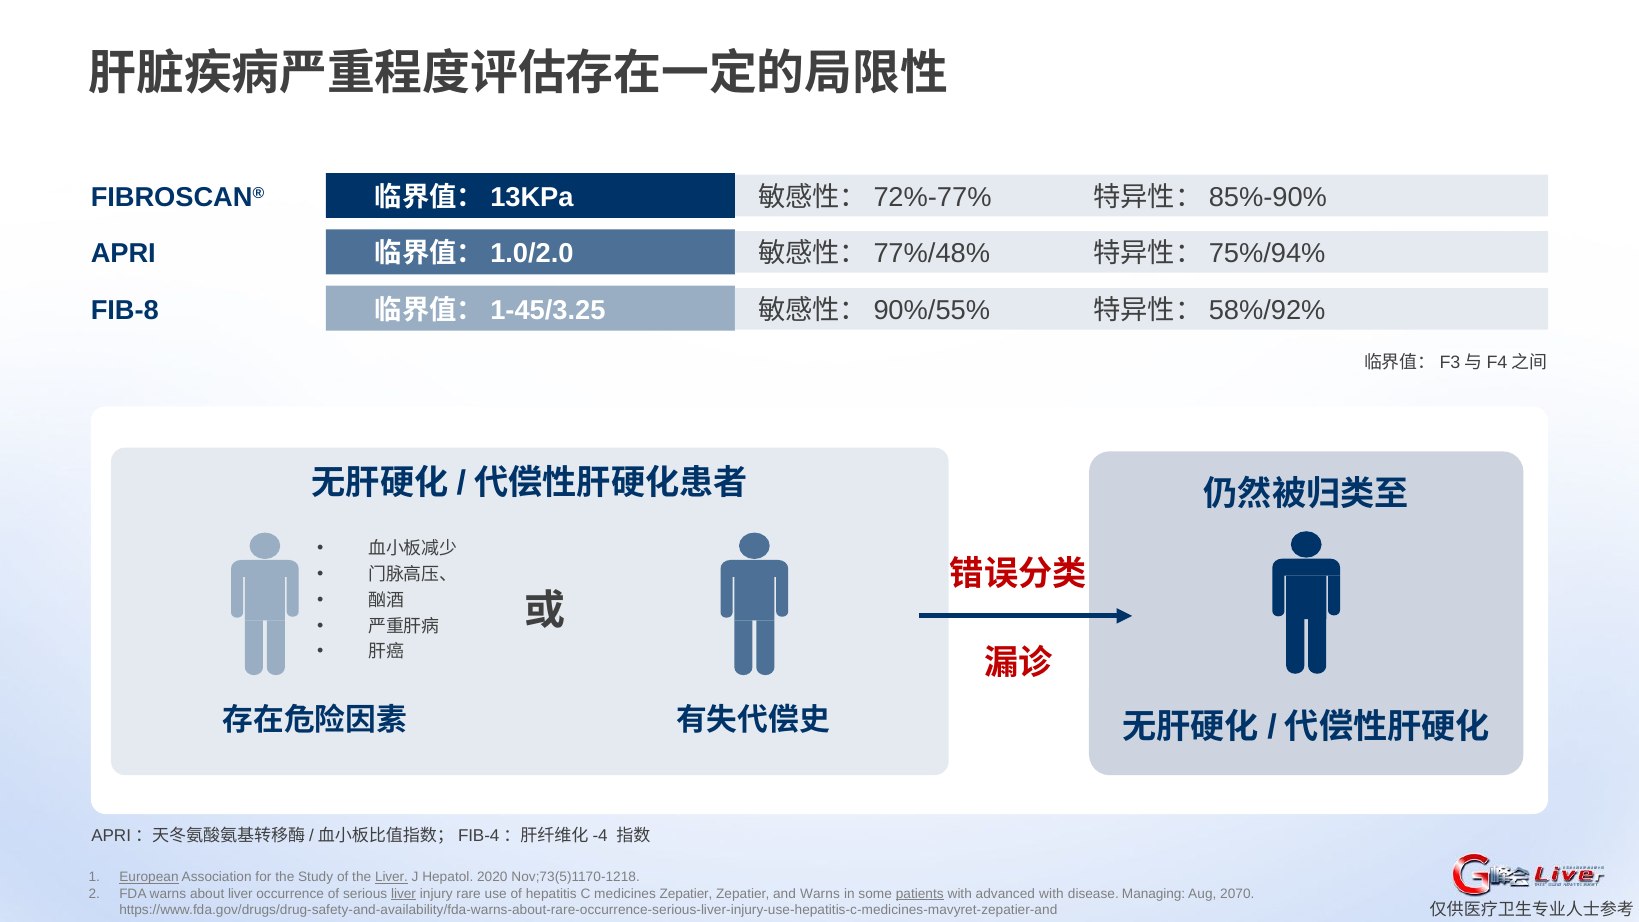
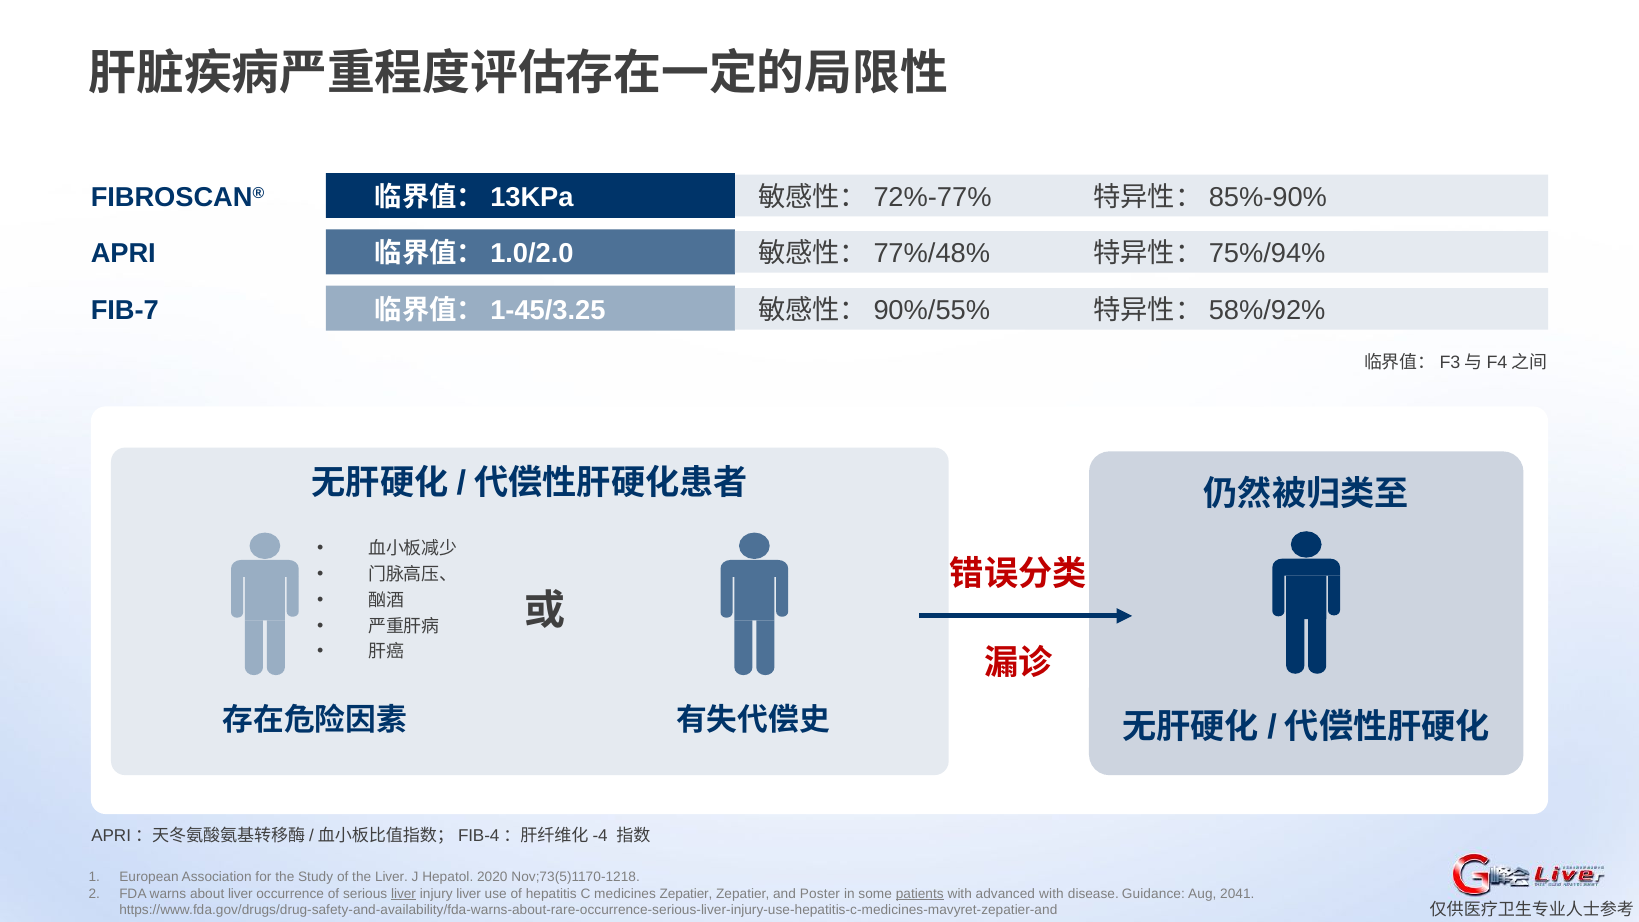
FIB-8: FIB-8 -> FIB-7 (125, 310)
European underline: present -> none (149, 877)
Liver underline: present -> none (391, 877)
injury rare: rare -> liver (469, 893)
and Warns: Warns -> Poster (820, 893)
Managing: Managing -> Guidance (1153, 893)
2070: 2070 -> 2041 (1237, 893)
